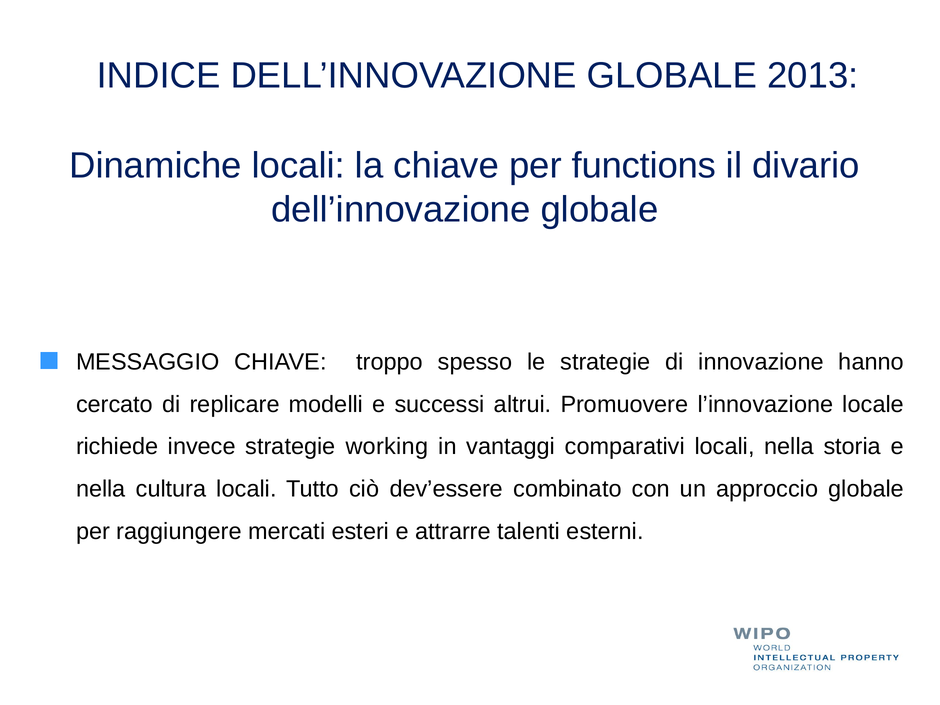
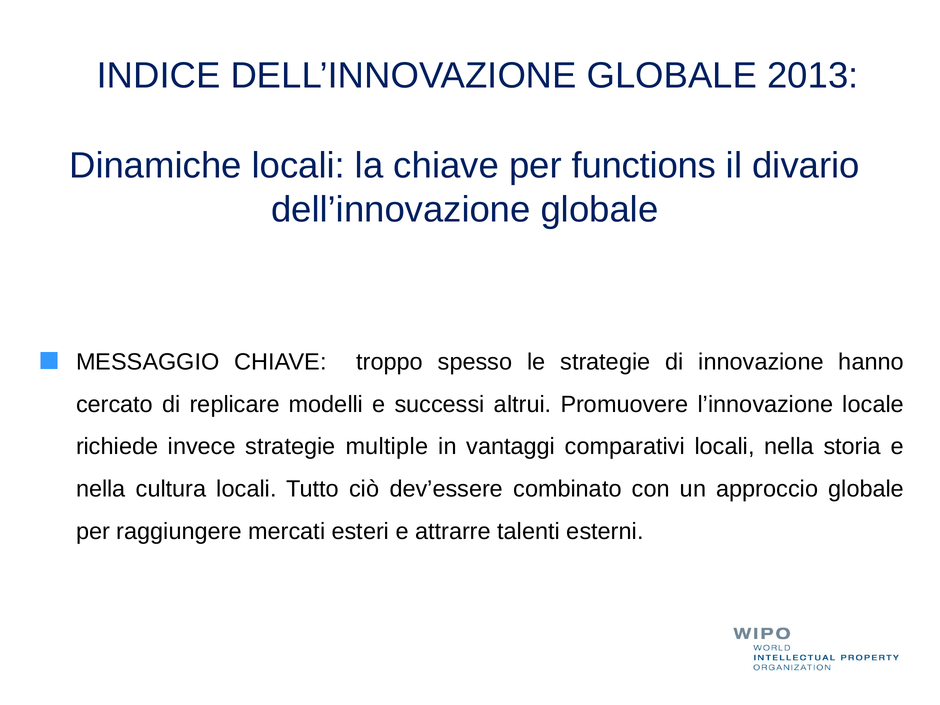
working: working -> multiple (387, 447)
